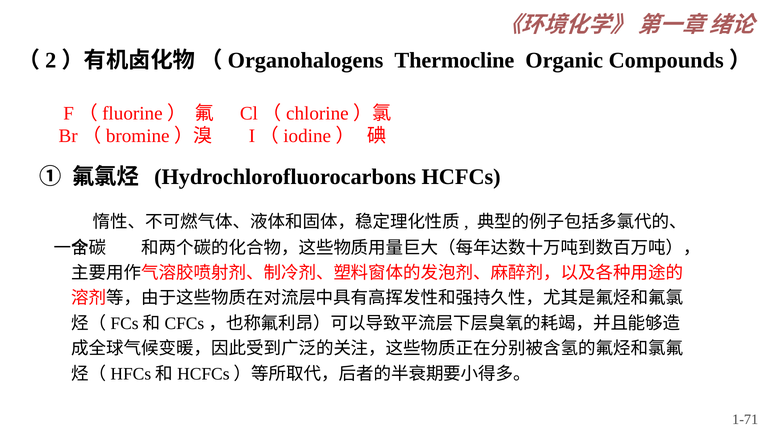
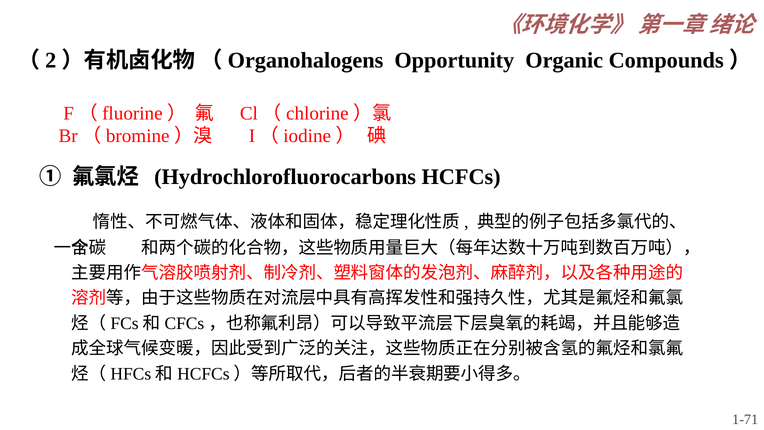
Thermocline: Thermocline -> Opportunity (454, 60)
